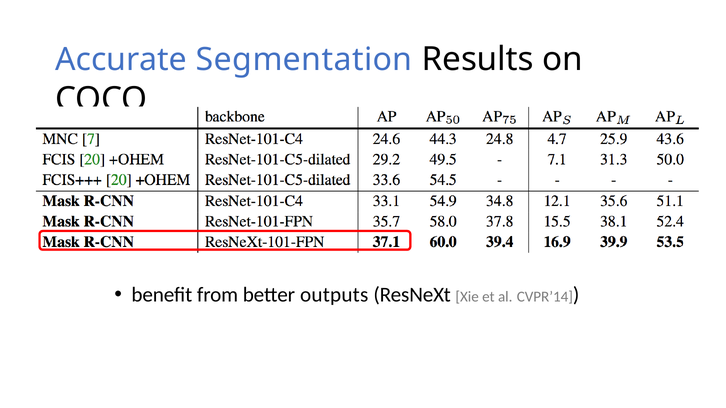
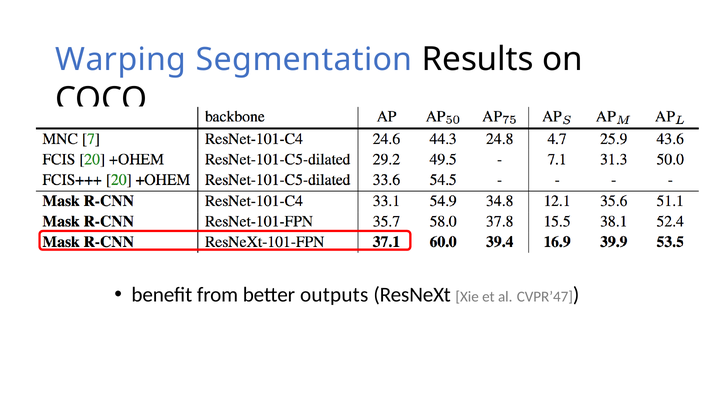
Accurate: Accurate -> Warping (121, 60)
CVPR’14: CVPR’14 -> CVPR’47 (545, 297)
